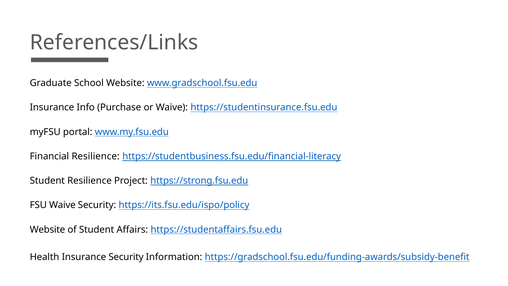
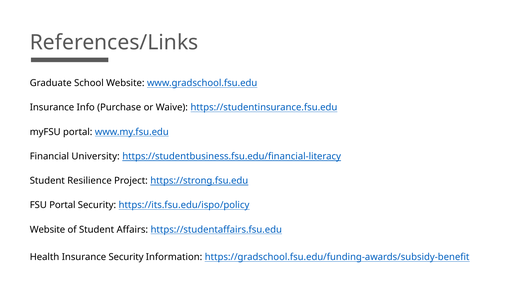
Financial Resilience: Resilience -> University (96, 156)
FSU Waive: Waive -> Portal (62, 205)
